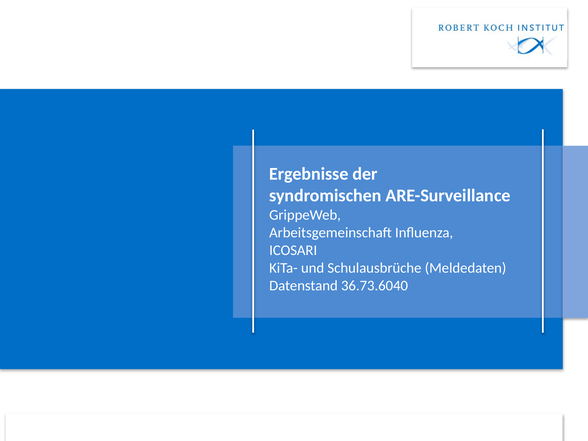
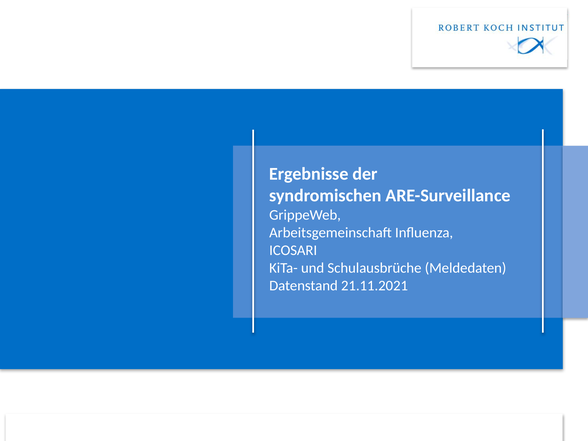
36.73.6040: 36.73.6040 -> 21.11.2021 (375, 286)
